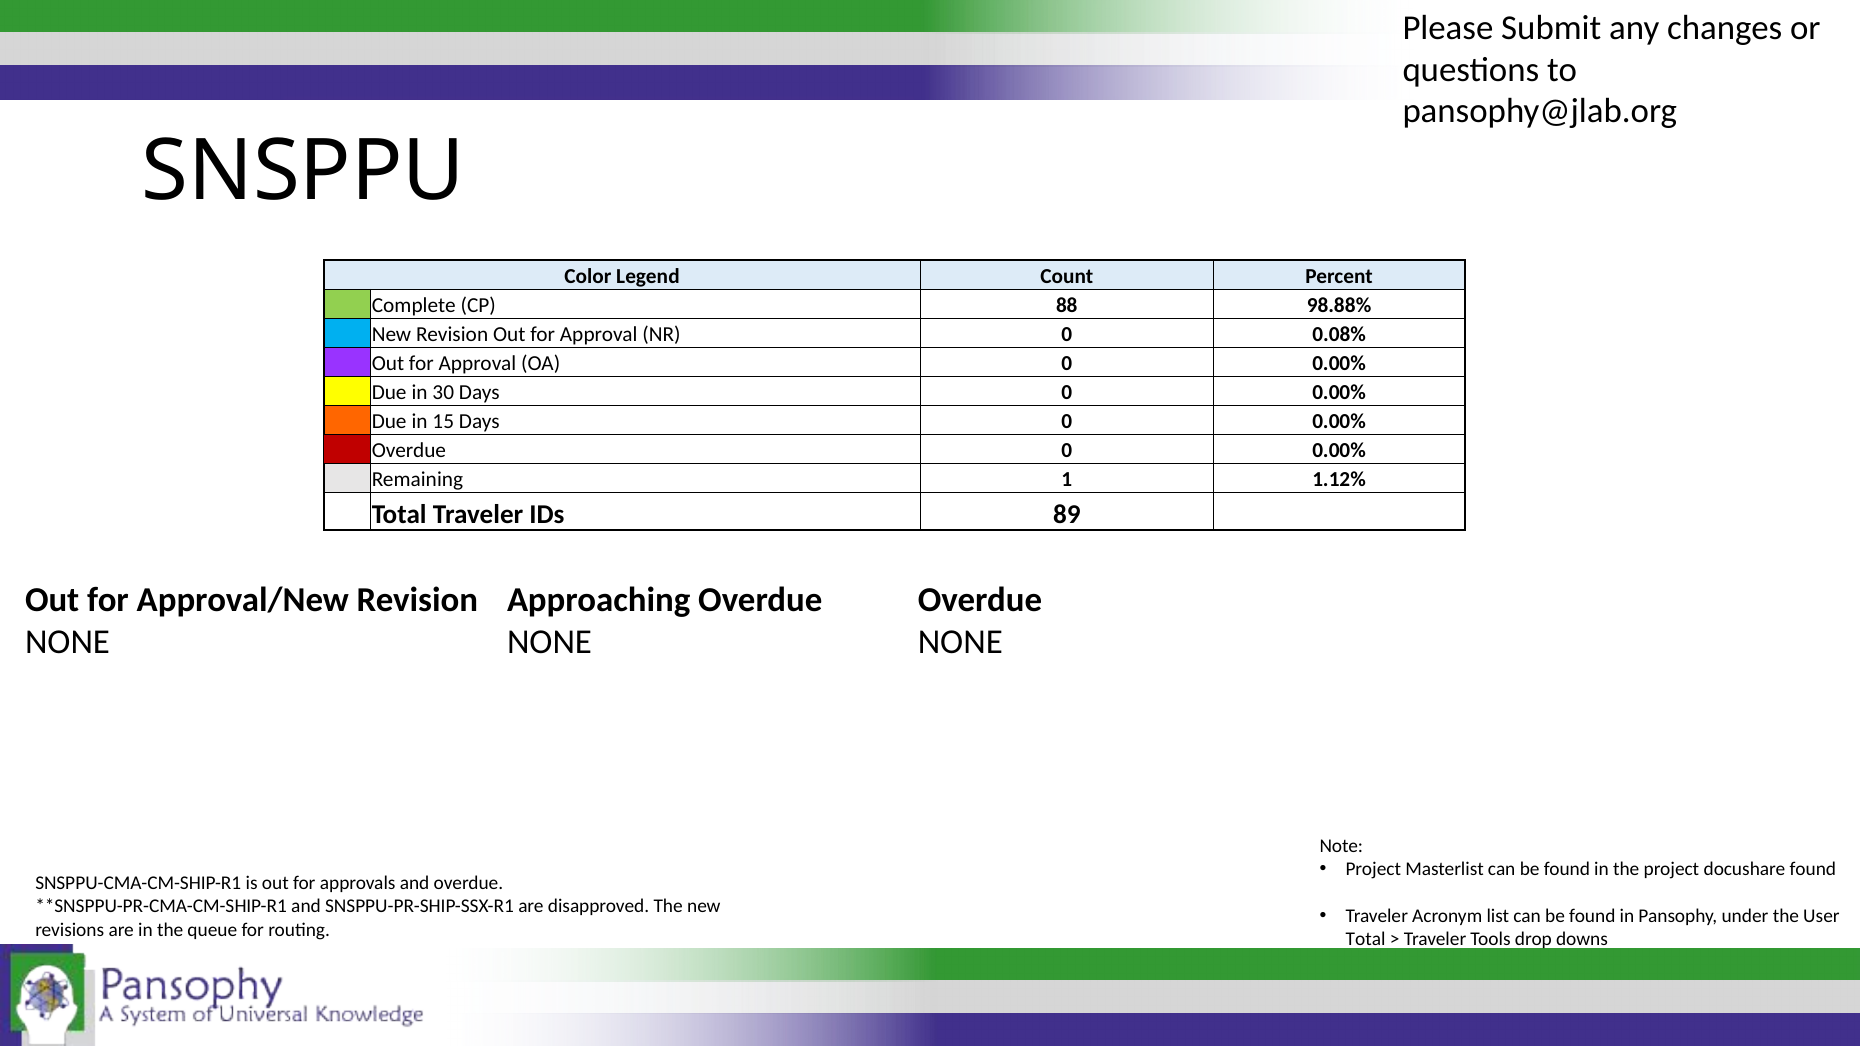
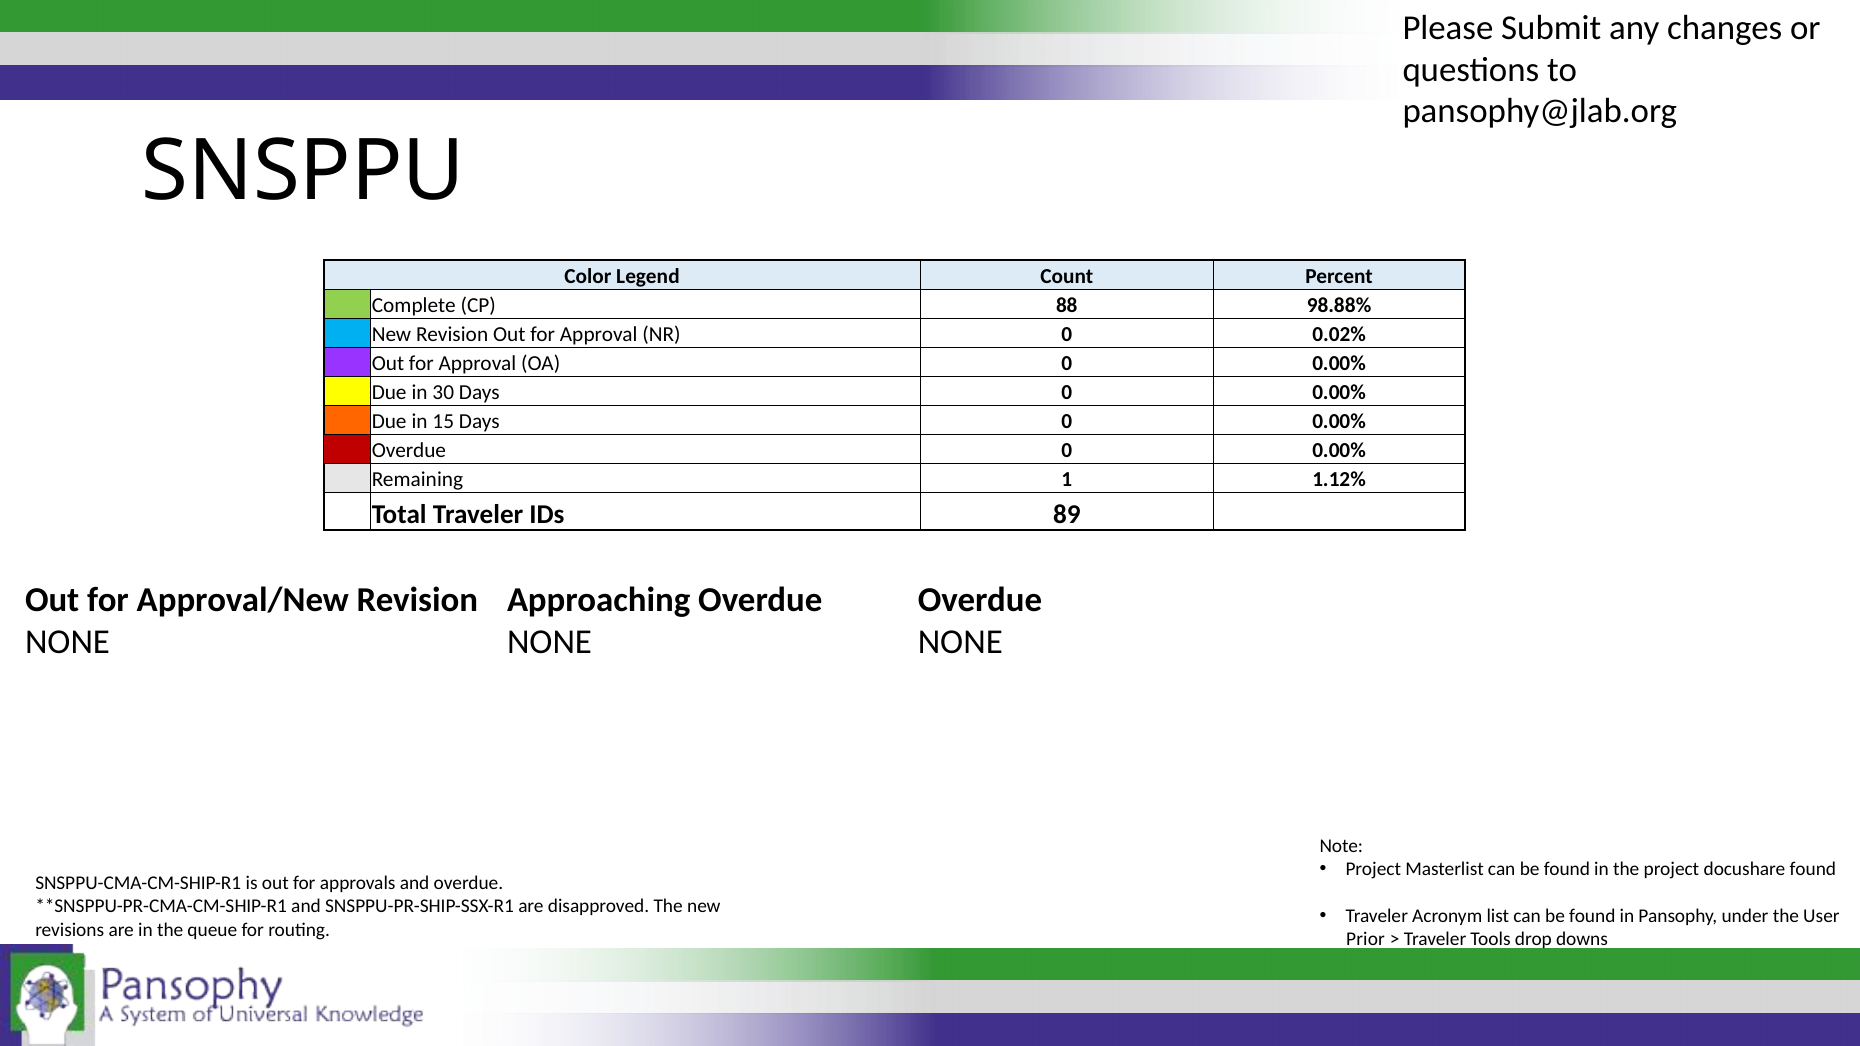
0.08%: 0.08% -> 0.02% (1339, 335)
Total: Total -> Prior (1366, 940)
